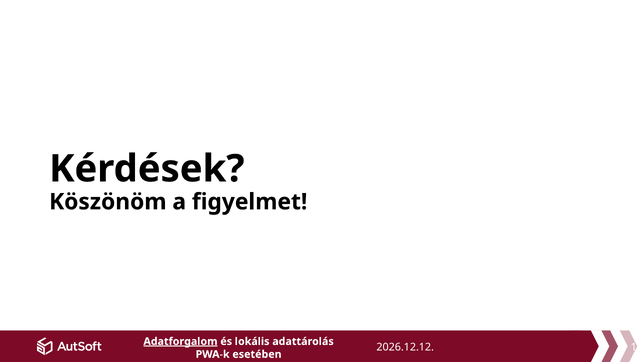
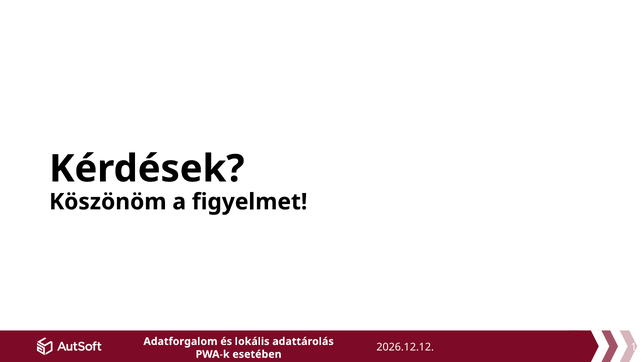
Adatforgalom underline: present -> none (181, 342)
